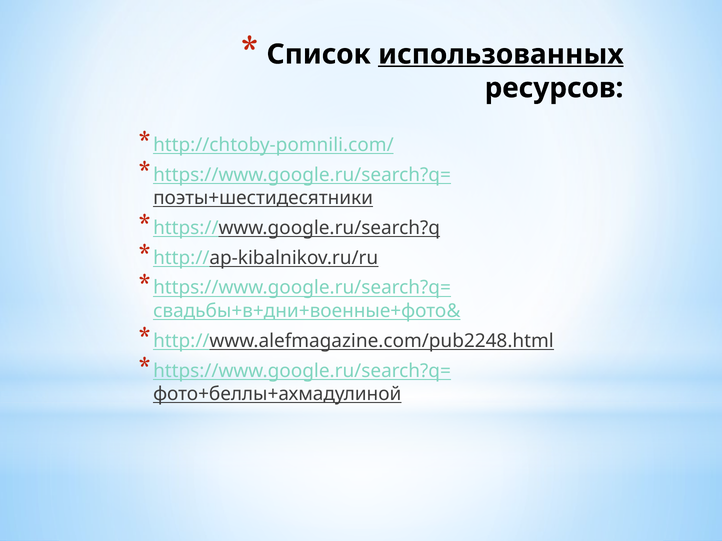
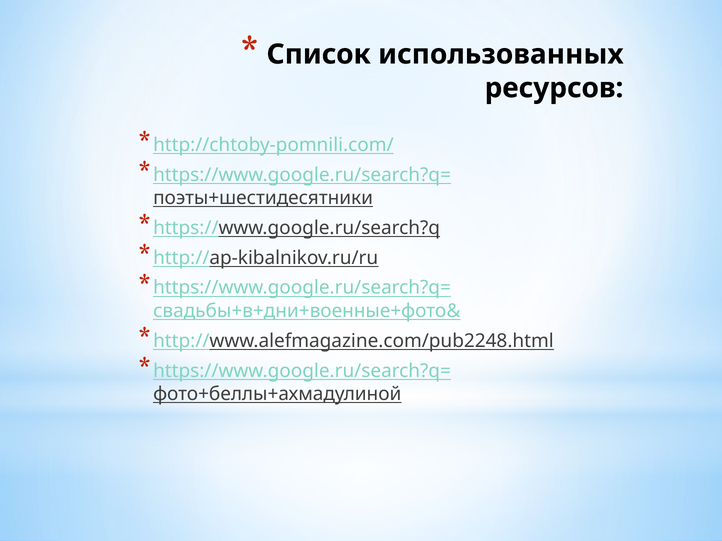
использованных underline: present -> none (501, 54)
